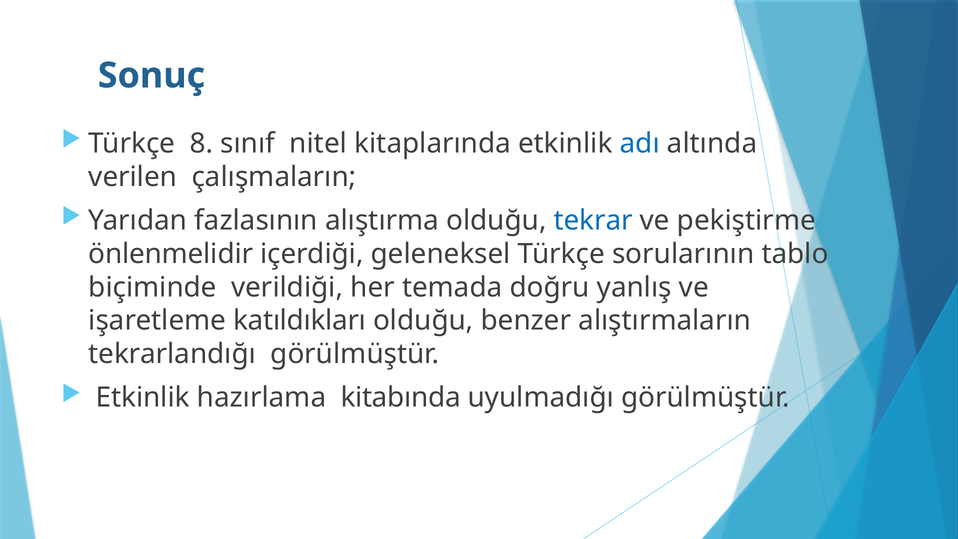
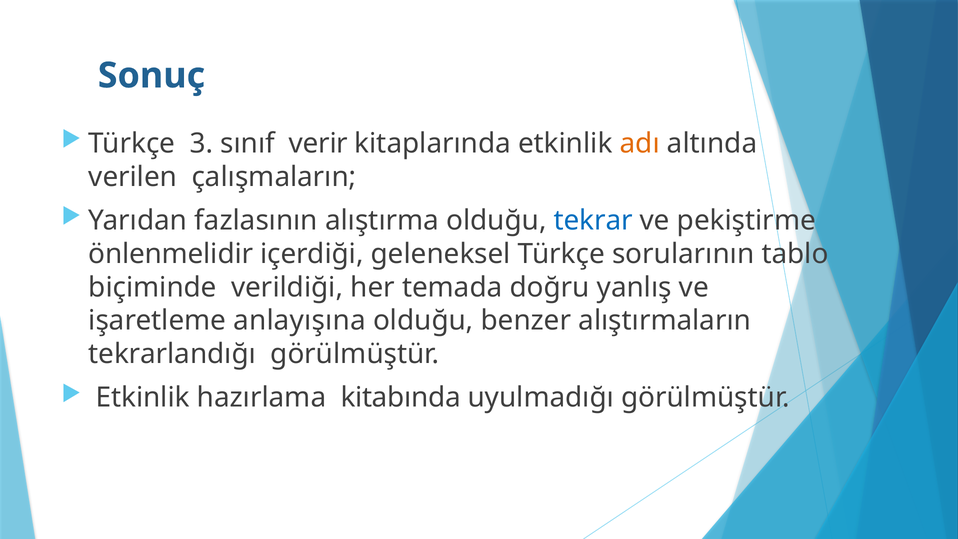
8: 8 -> 3 (201, 143)
nitel: nitel -> verir (318, 143)
adı colour: blue -> orange (640, 143)
katıldıkları: katıldıkları -> anlayışına (299, 321)
